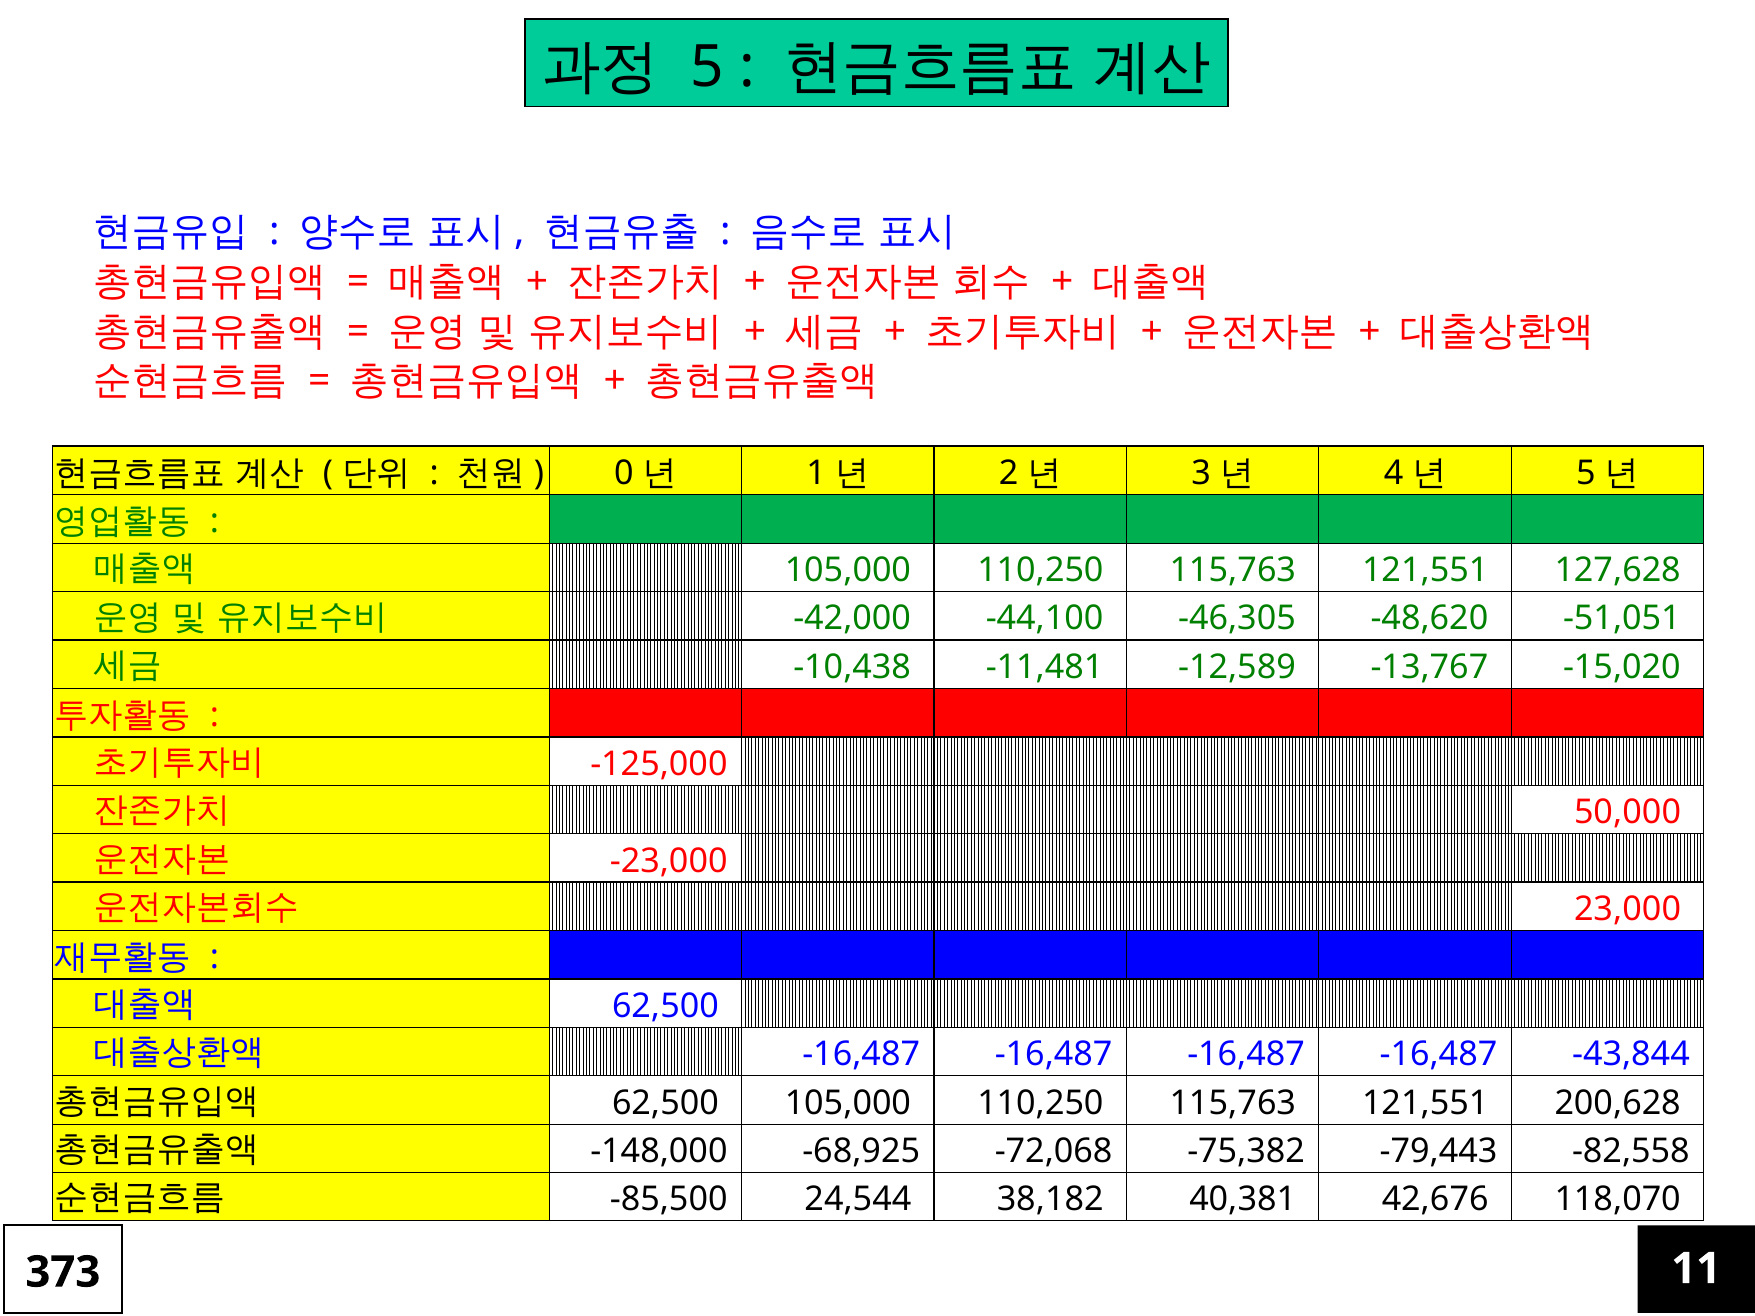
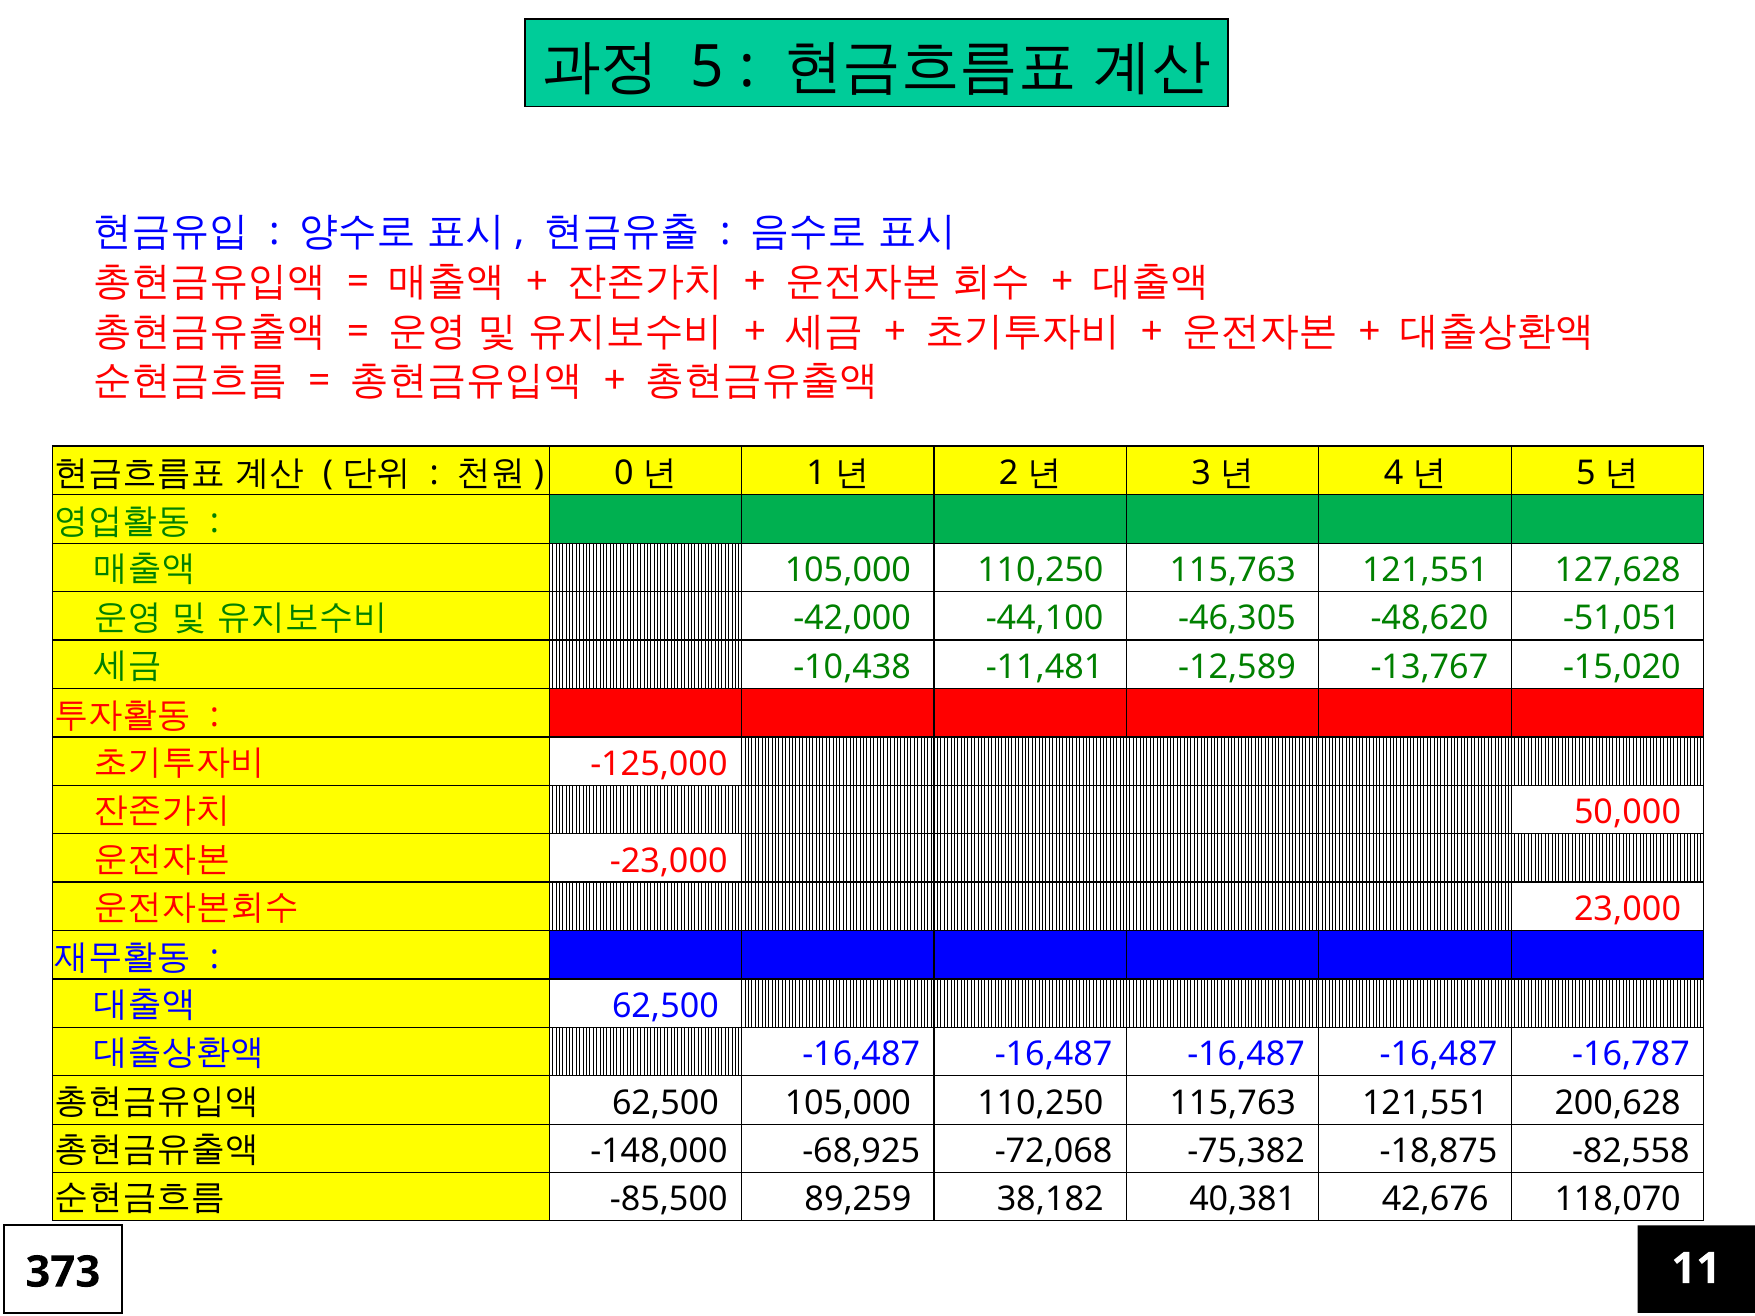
-43,844: -43,844 -> -16,787 (1631, 1055)
-79,443: -79,443 -> -18,875 (1439, 1151)
24,544: 24,544 -> 89,259 (858, 1200)
